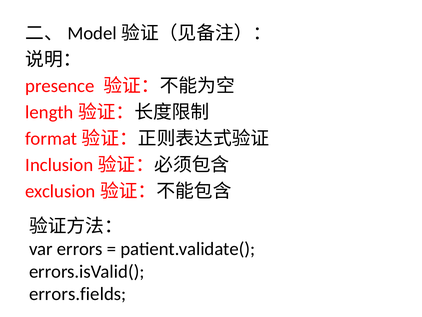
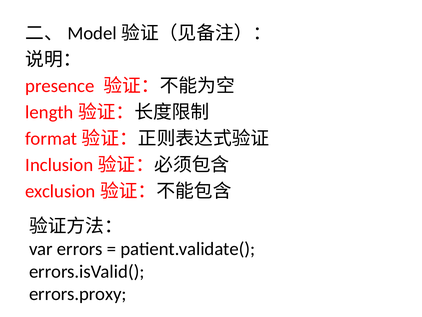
errors.fields: errors.fields -> errors.proxy (78, 294)
